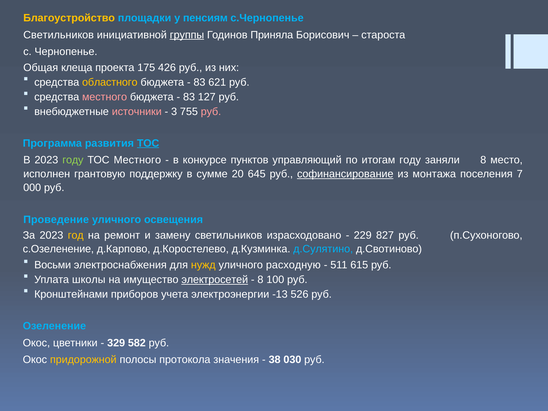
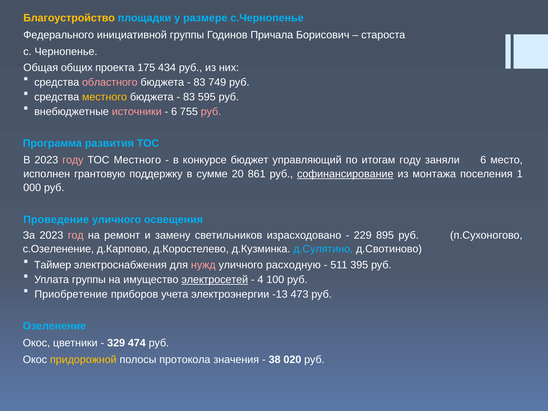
пенсиям: пенсиям -> размере (205, 18)
Светильников: Светильников -> Федерального (59, 35)
группы underline: present -> none (187, 35)
Приняла: Приняла -> Причала (272, 35)
клеща: клеща -> общих (77, 68)
426: 426 -> 434 (167, 68)
областного colour: yellow -> pink (110, 82)
621: 621 -> 749 (217, 82)
местного colour: pink -> yellow (105, 97)
127: 127 -> 595 (207, 97)
3: 3 -> 6 (174, 112)
ТОС underline: present -> none (148, 143)
году colour: light green -> pink (73, 160)
пунктов: пунктов -> бюджет (250, 160)
заняли 8: 8 -> 6 (483, 160)
645: 645 -> 861 (257, 174)
7: 7 -> 1 (520, 174)
год colour: yellow -> pink (76, 235)
827: 827 -> 895 (385, 235)
Восьми: Восьми -> Таймер (53, 265)
нужд colour: yellow -> pink (203, 265)
615: 615 -> 395 (359, 265)
Уплата школы: школы -> группы (89, 280)
8: 8 -> 4 (260, 280)
Кронштейнами: Кронштейнами -> Приобретение (71, 294)
526: 526 -> 473 (300, 294)
582: 582 -> 474 (137, 343)
030: 030 -> 020 (292, 360)
